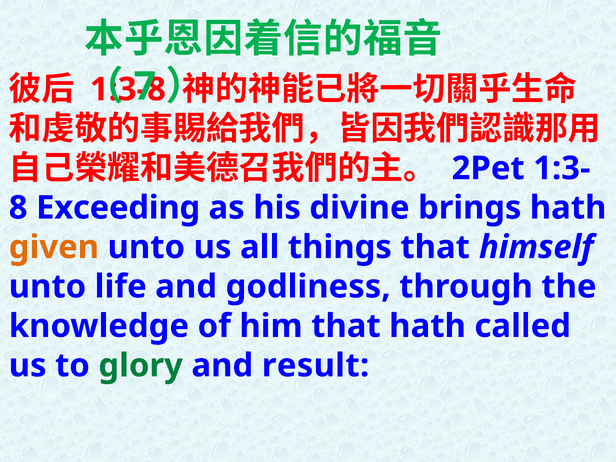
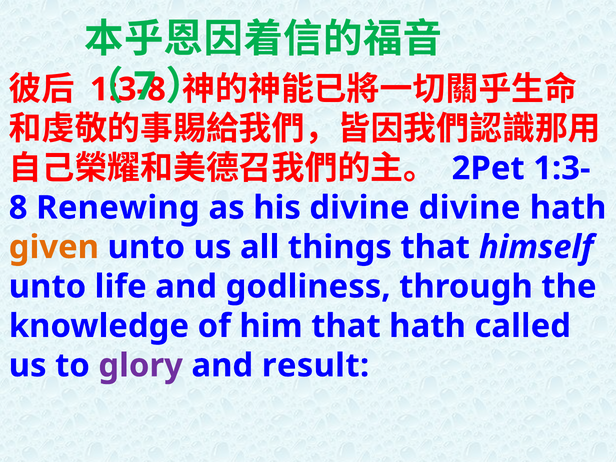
Exceeding: Exceeding -> Renewing (118, 208)
divine brings: brings -> divine (470, 208)
glory colour: green -> purple (141, 366)
